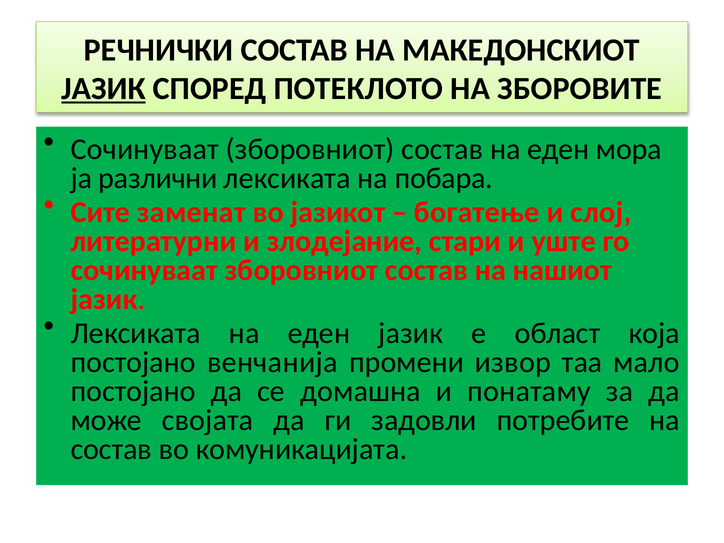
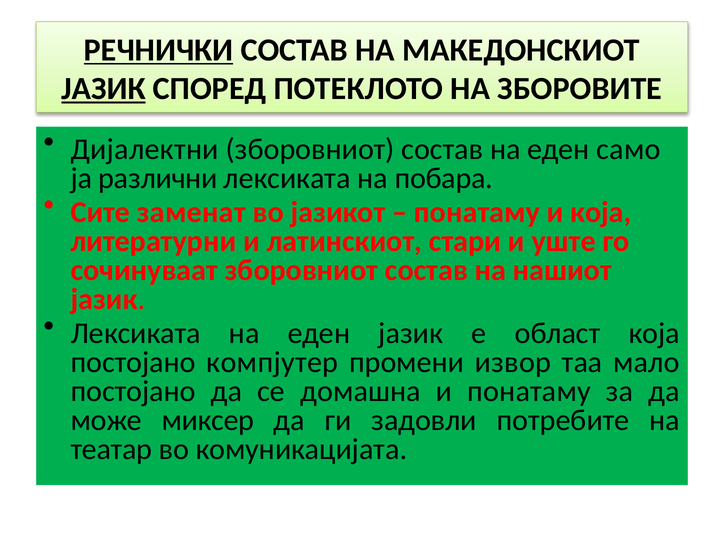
РЕЧНИЧКИ underline: none -> present (159, 50)
Сочинуваат: Сочинуваат -> Дијалектни (145, 149)
мора: мора -> само (629, 149)
богатење: богатење -> понатаму (477, 212)
и слој: слој -> која (601, 212)
злодејание: злодејание -> латинскиот (344, 241)
венчанија: венчанија -> компјутер (272, 362)
својата: својата -> миксер (208, 420)
состав: состав -> театар (111, 449)
